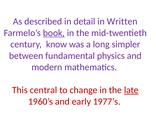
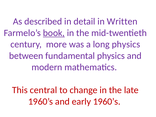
know: know -> more (56, 44)
long simpler: simpler -> physics (126, 44)
late underline: present -> none (131, 90)
early 1977’s: 1977’s -> 1960’s (107, 101)
